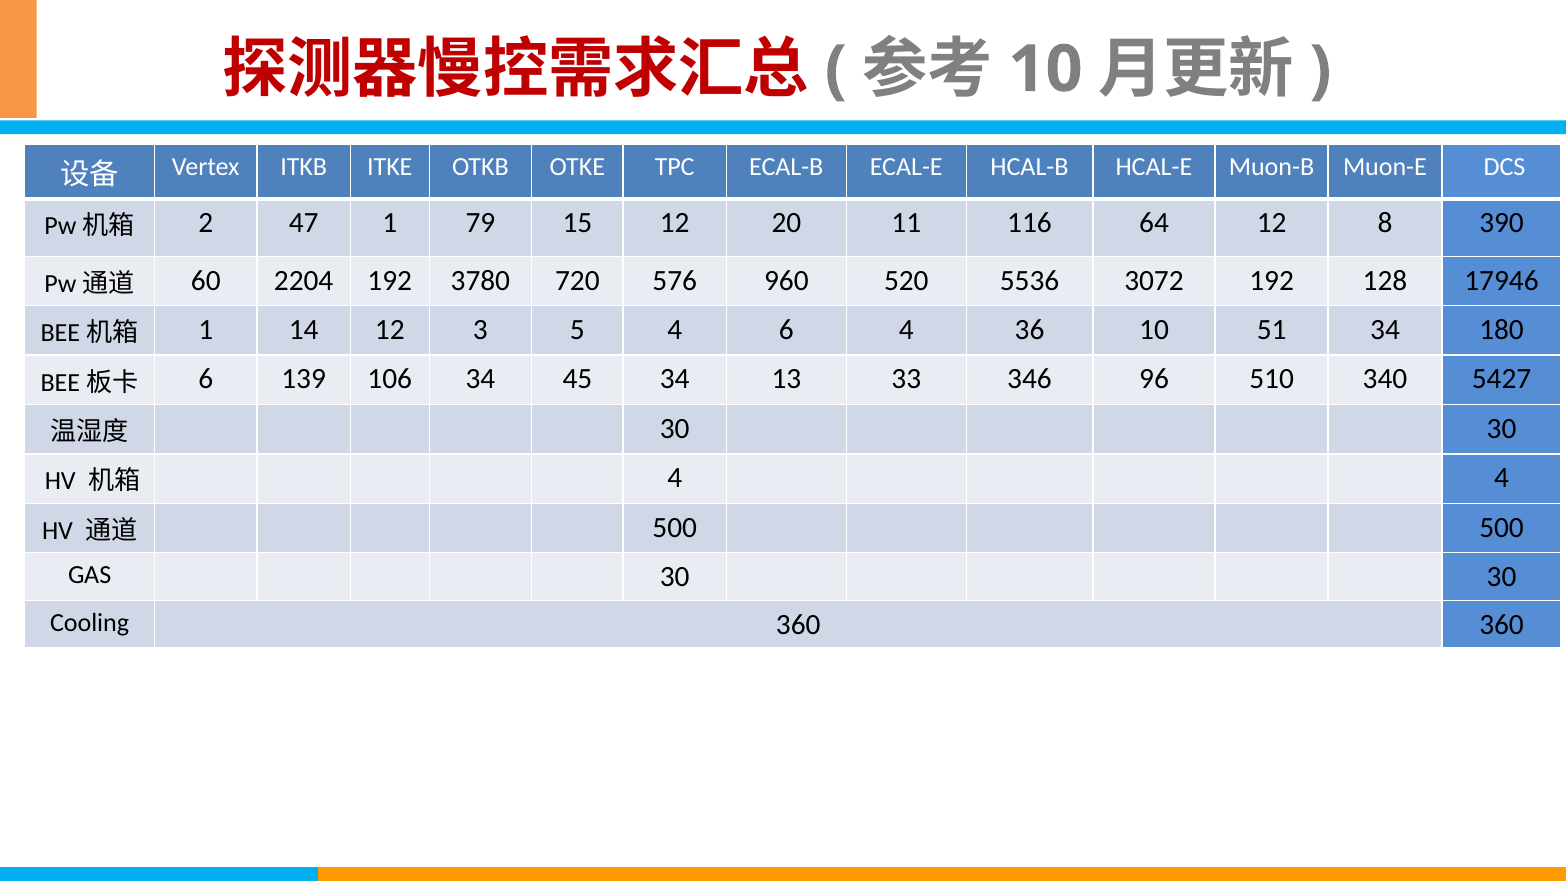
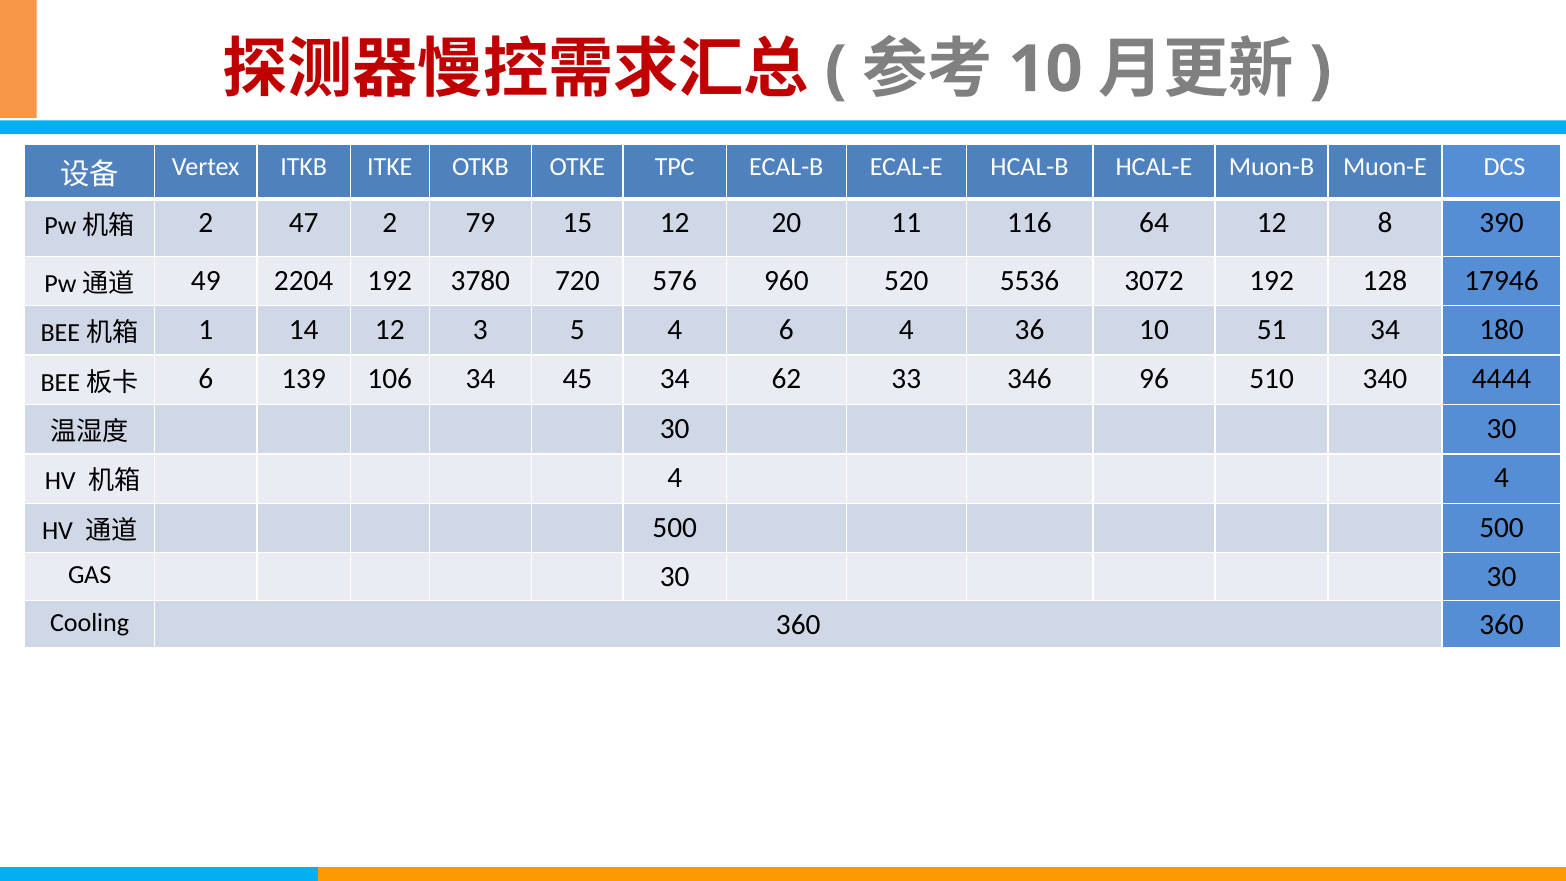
47 1: 1 -> 2 (390, 223)
60: 60 -> 49 (206, 280)
13: 13 -> 62 (786, 379)
5427: 5427 -> 4444 (1502, 379)
